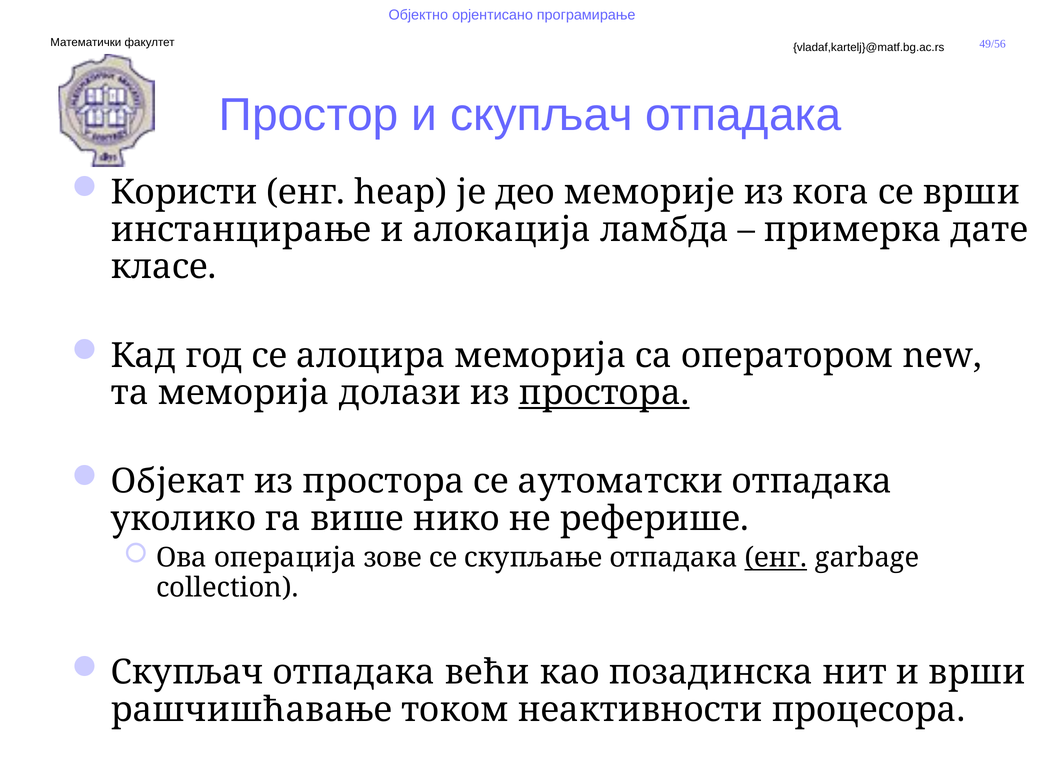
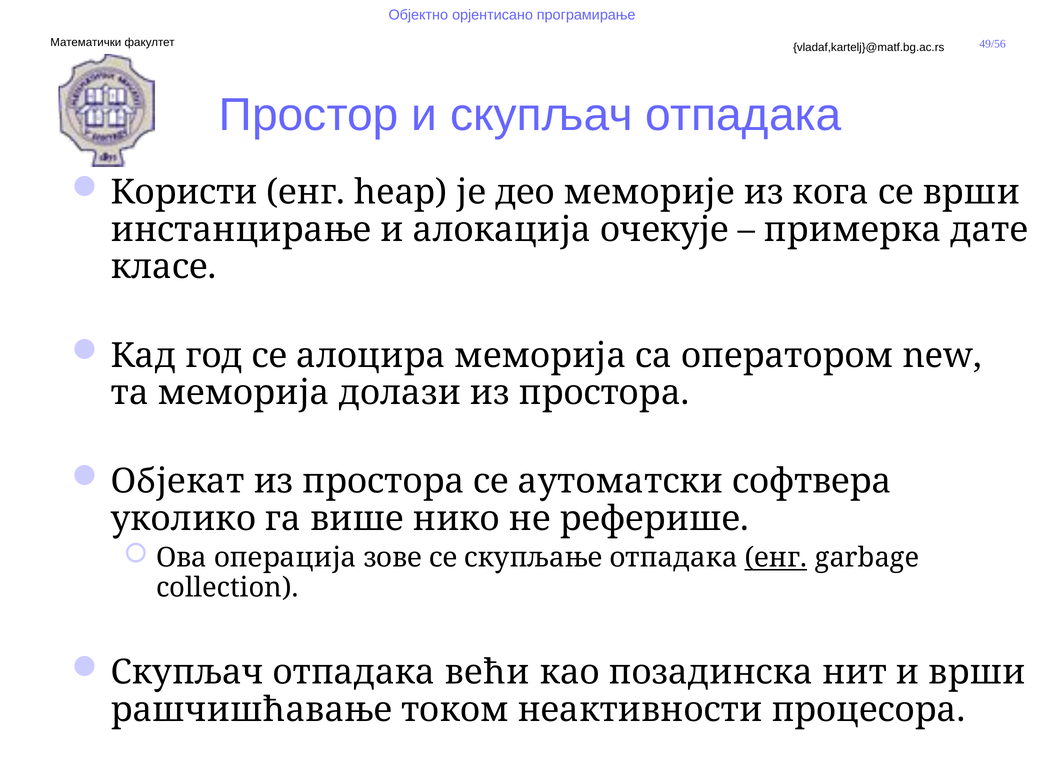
ламбда: ламбда -> очекује (665, 230)
простора underline: present -> none (604, 393)
аутоматски отпадака: отпадака -> софтвера (812, 482)
